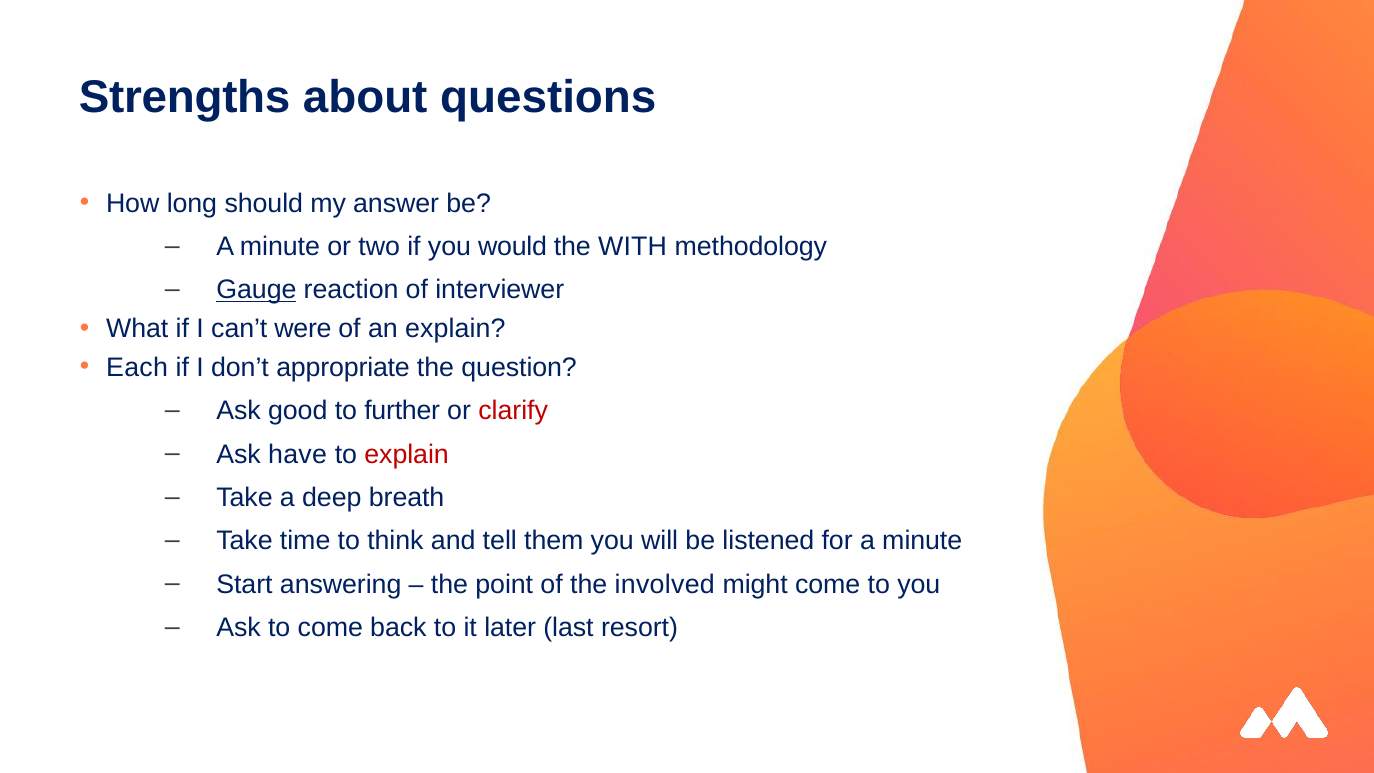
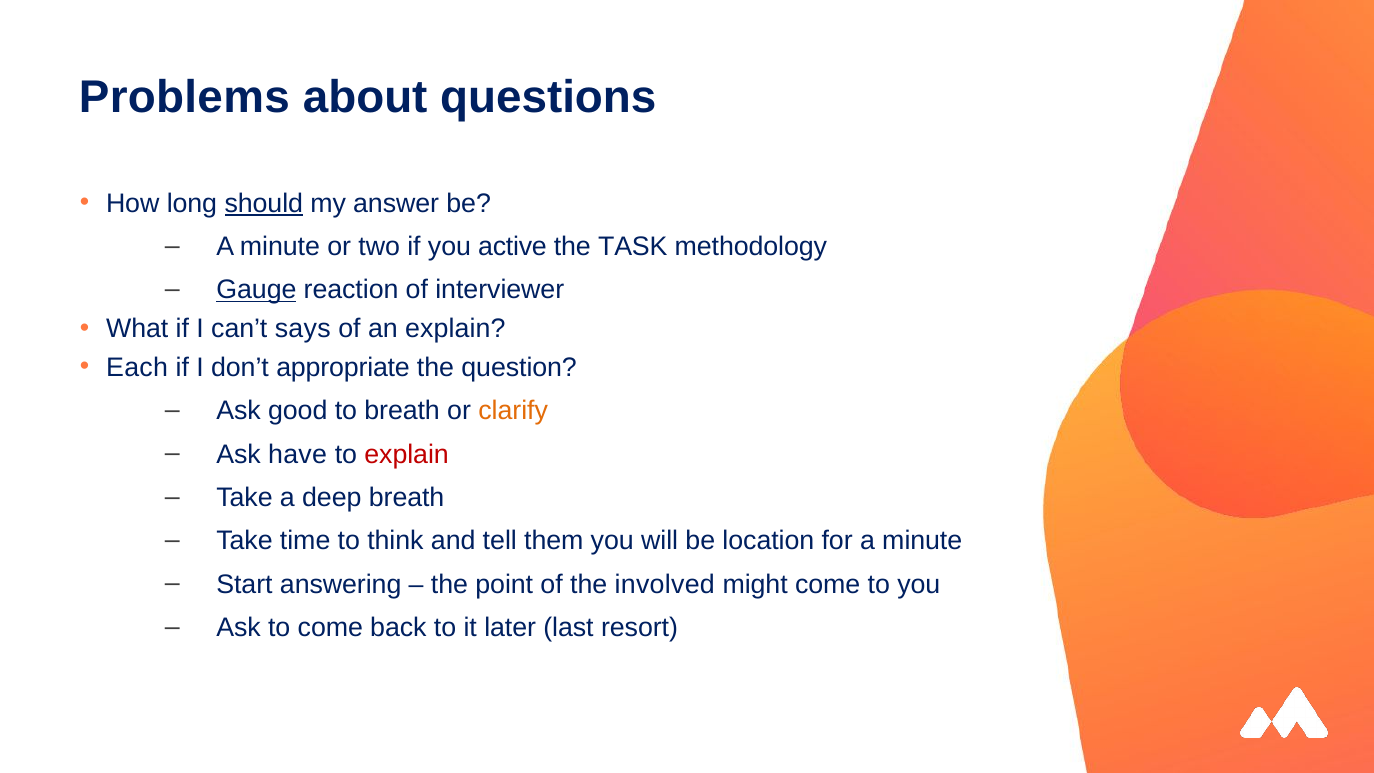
Strengths: Strengths -> Problems (184, 98)
should underline: none -> present (264, 203)
would: would -> active (513, 247)
WITH: WITH -> TASK (633, 247)
were: were -> says (303, 329)
to further: further -> breath (402, 411)
clarify colour: red -> orange (513, 411)
listened: listened -> location (768, 541)
